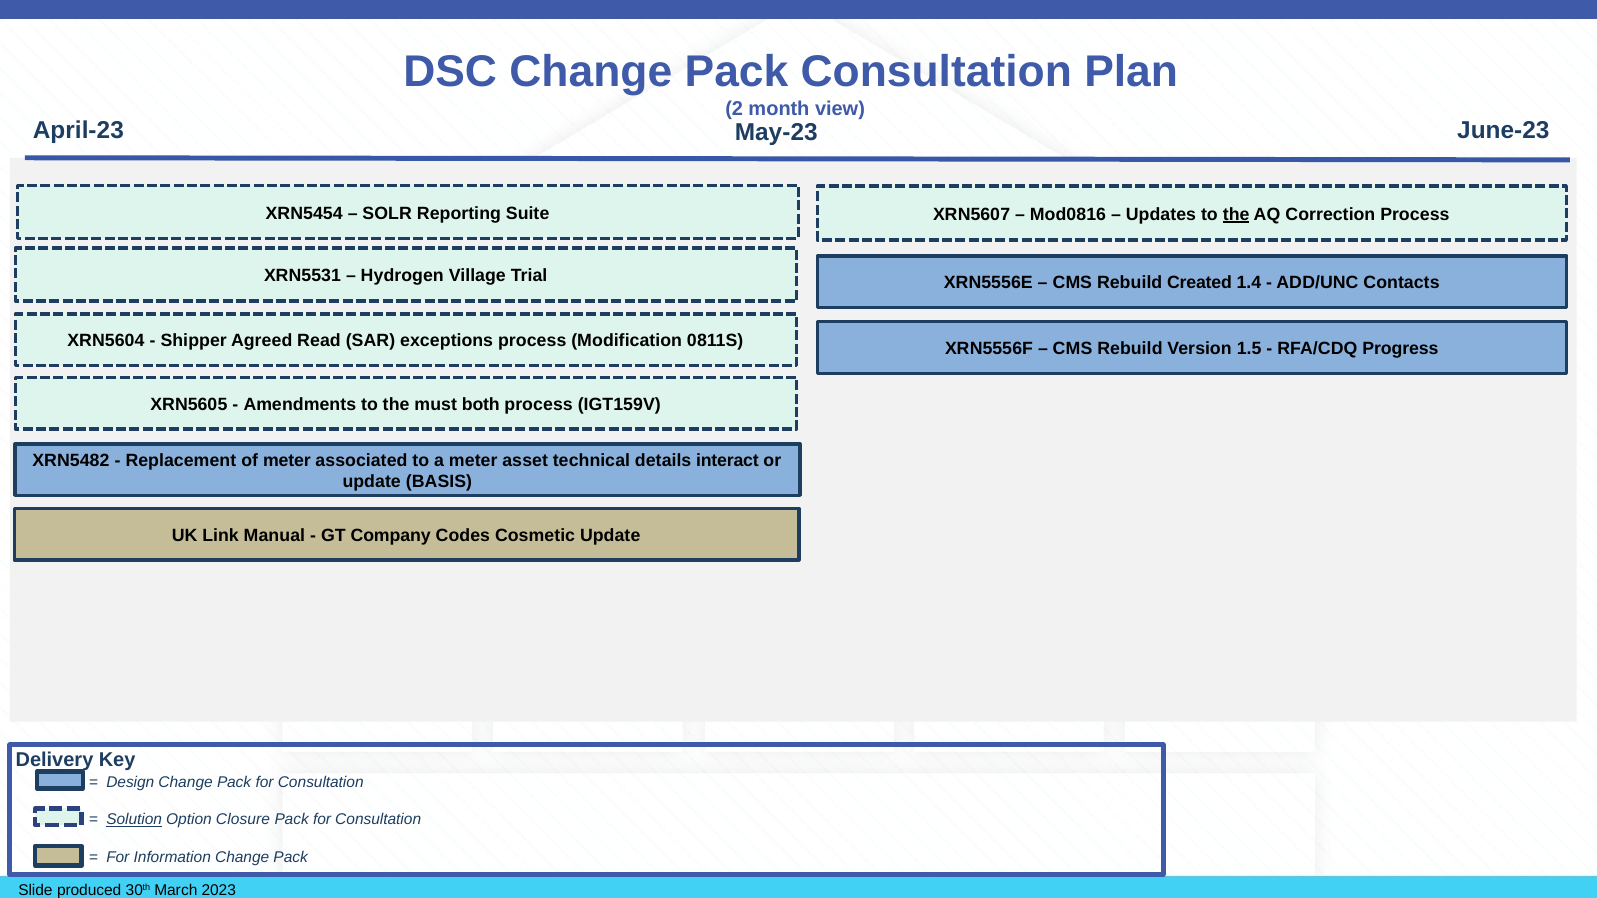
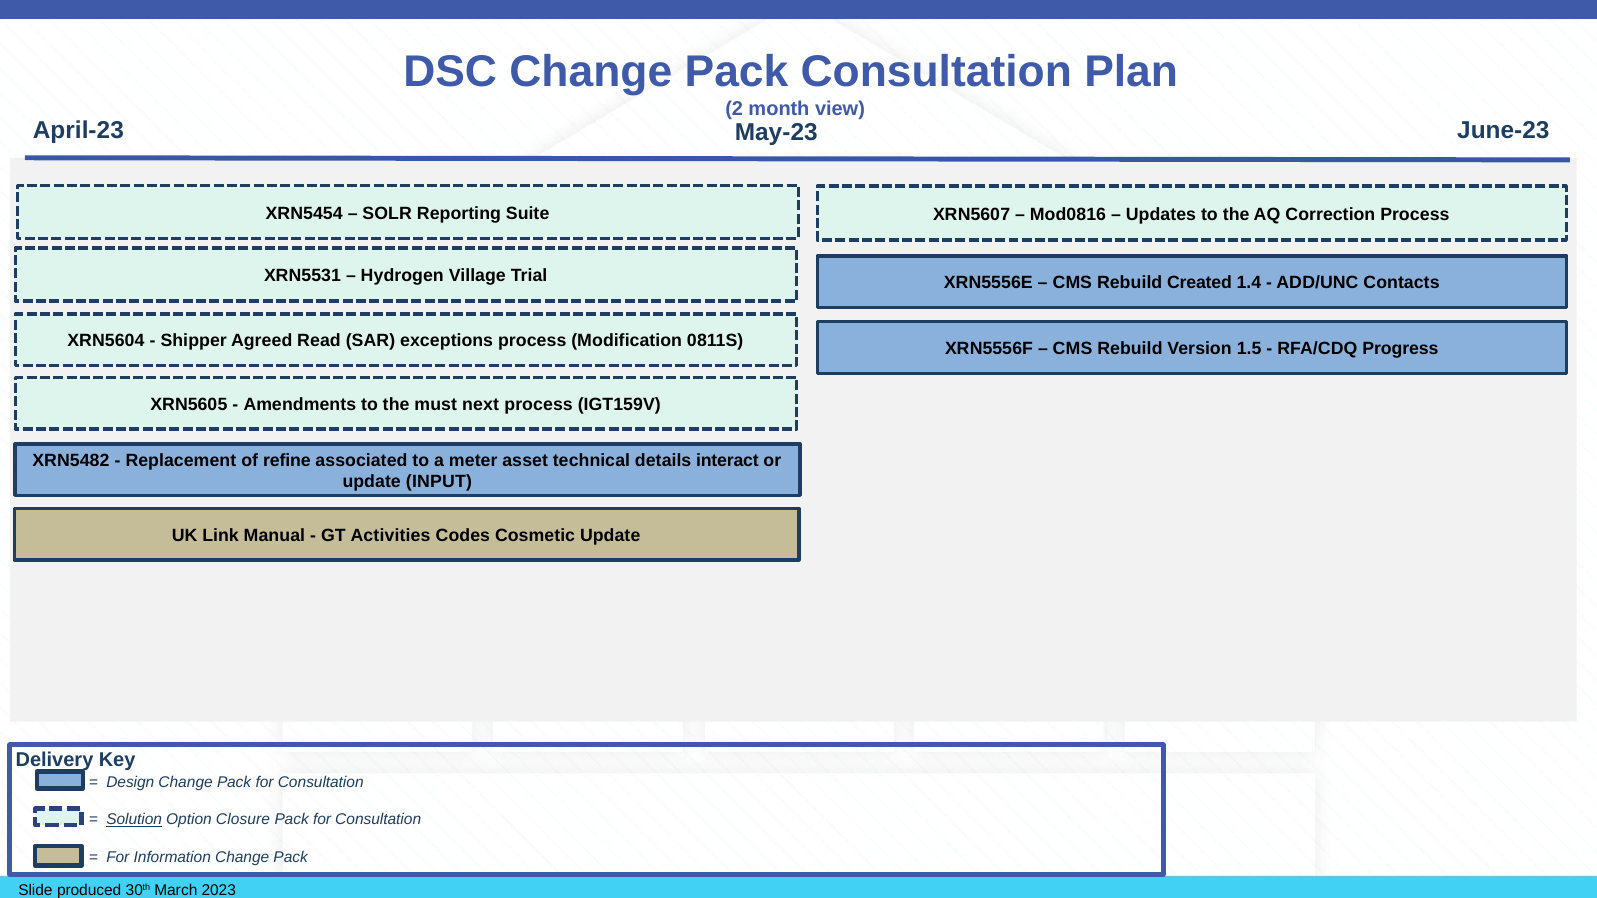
the underline: present -> none (1236, 214)
both: both -> next (481, 405)
of meter: meter -> refine (287, 460)
BASIS: BASIS -> INPUT (439, 482)
Company: Company -> Activities (391, 536)
